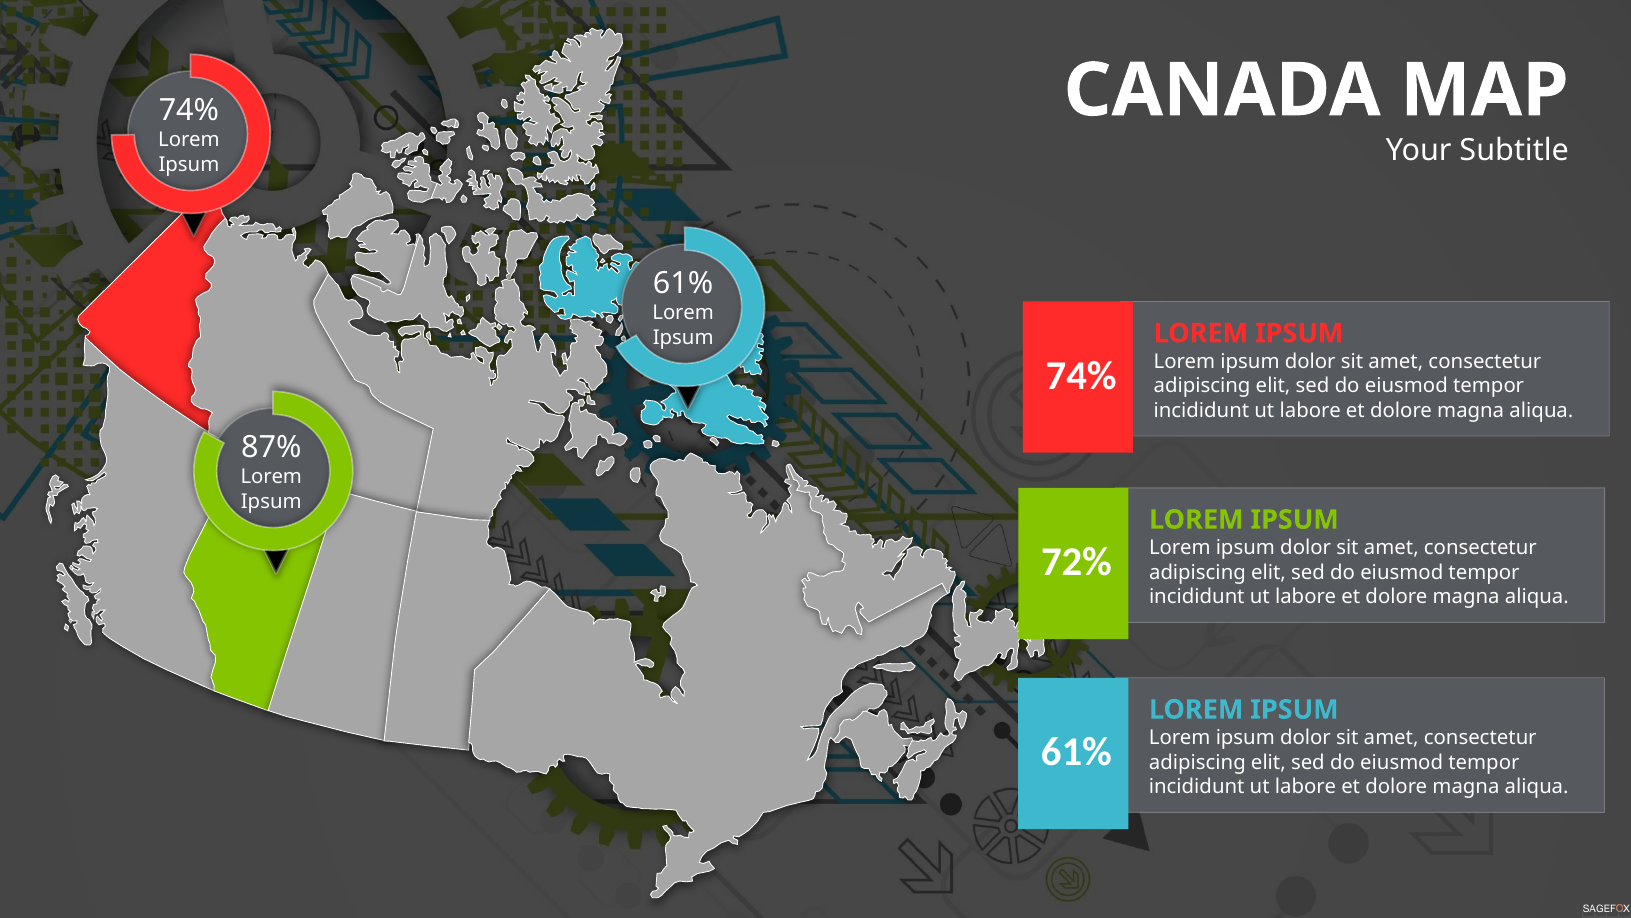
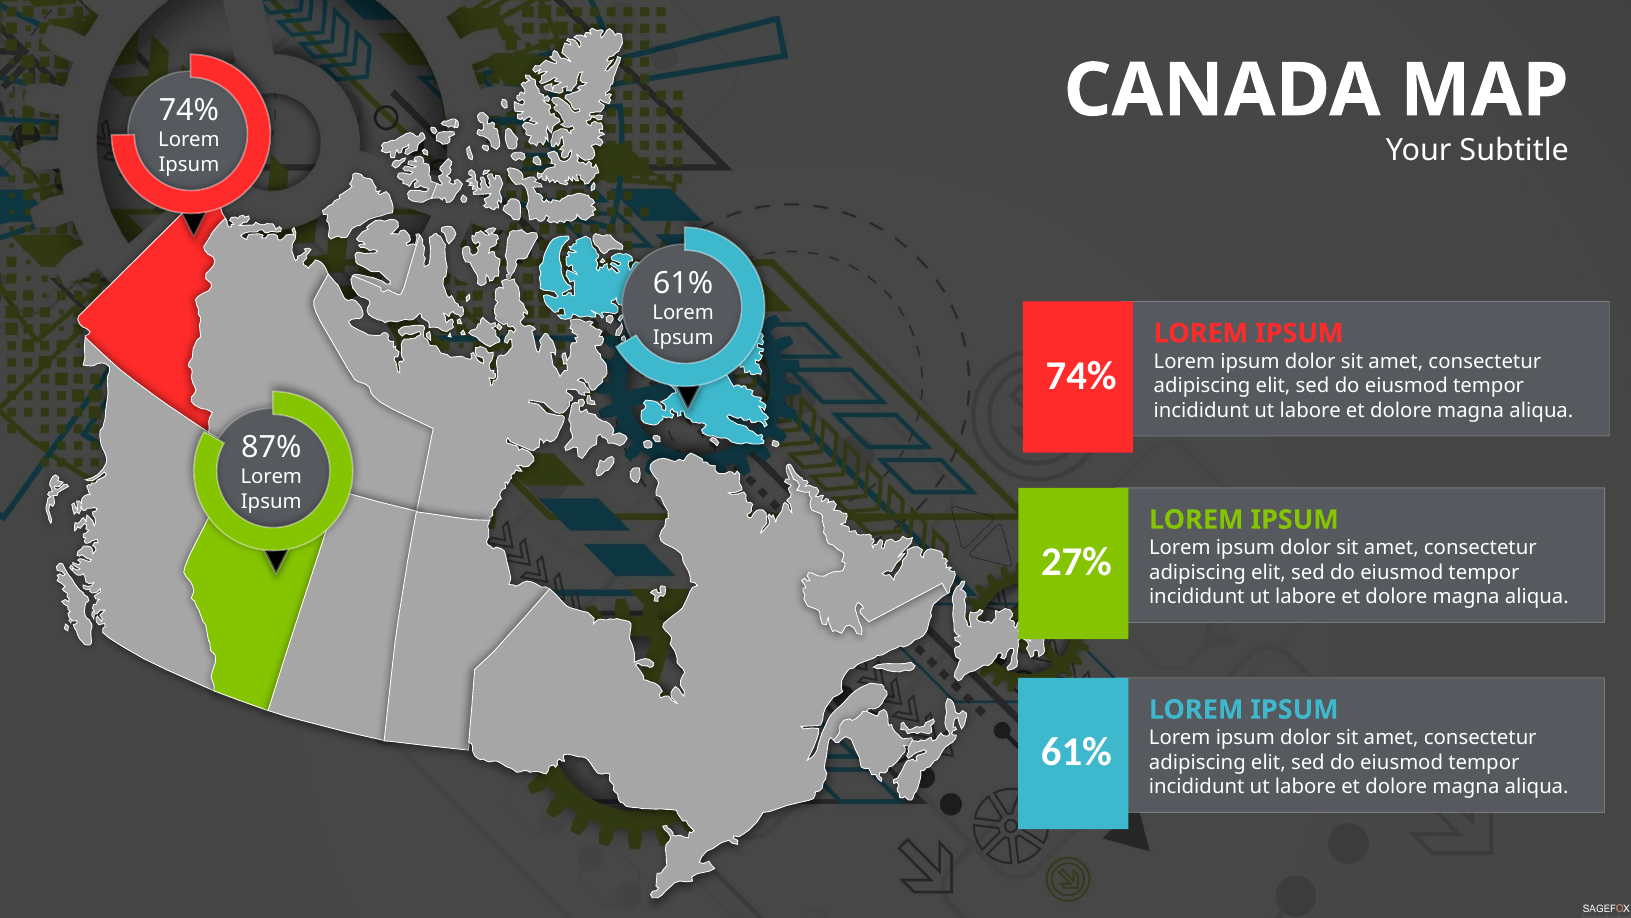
72%: 72% -> 27% (1076, 562)
